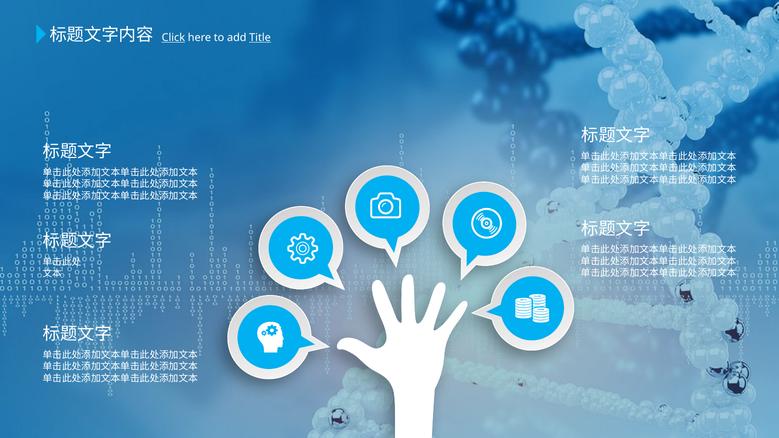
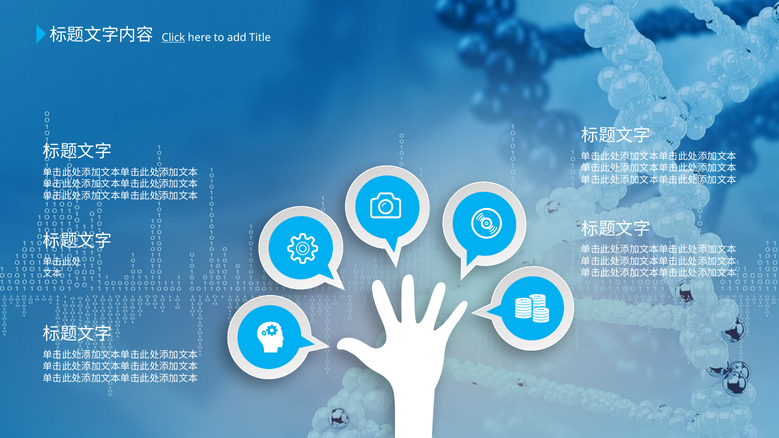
Title underline: present -> none (260, 38)
